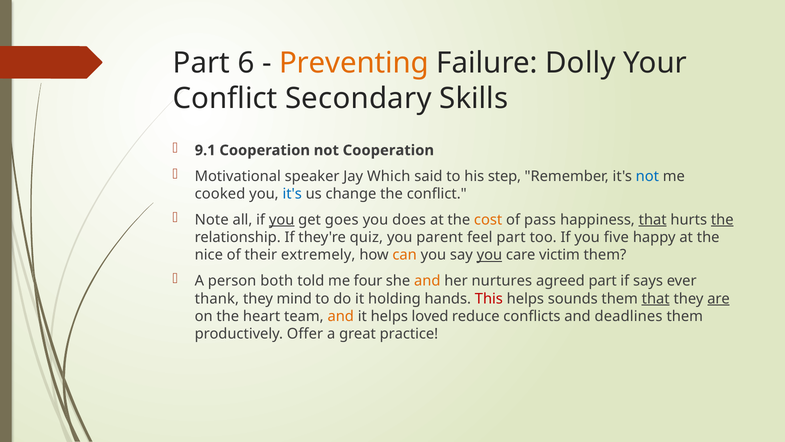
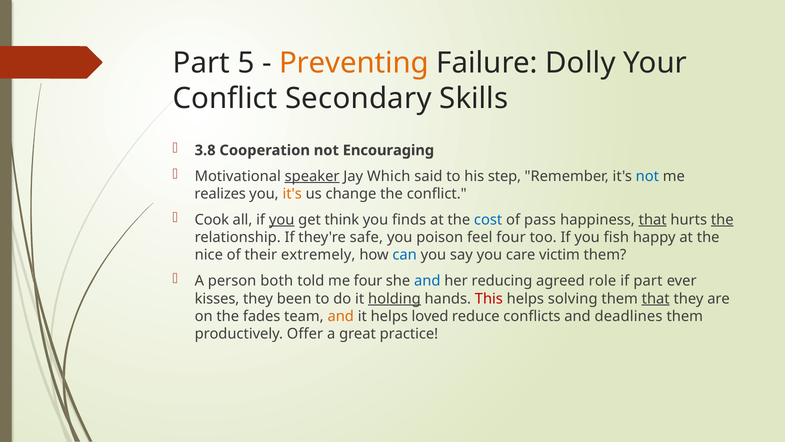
6: 6 -> 5 (246, 63)
9.1: 9.1 -> 3.8 (205, 150)
not Cooperation: Cooperation -> Encouraging (388, 150)
speaker underline: none -> present (312, 176)
cooked: cooked -> realizes (220, 194)
it's colour: blue -> orange (292, 194)
Note: Note -> Cook (212, 220)
goes: goes -> think (342, 220)
does: does -> finds (409, 220)
cost colour: orange -> blue (488, 220)
quiz: quiz -> safe (366, 237)
parent: parent -> poison (440, 237)
feel part: part -> four (511, 237)
five: five -> fish (616, 237)
can colour: orange -> blue (405, 255)
you underline: present -> none (489, 255)
and colour: orange -> blue (427, 281)
nurtures: nurtures -> reducing (502, 281)
agreed part: part -> role (602, 281)
if says: says -> part (648, 281)
thank: thank -> kisses (217, 298)
mind: mind -> been (294, 298)
holding underline: none -> present (394, 298)
sounds: sounds -> solving (573, 298)
are underline: present -> none (719, 298)
heart: heart -> fades (262, 316)
